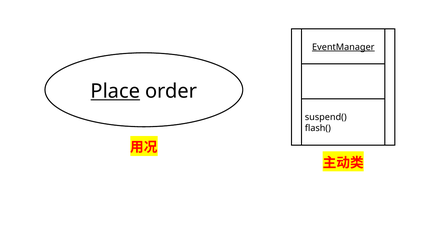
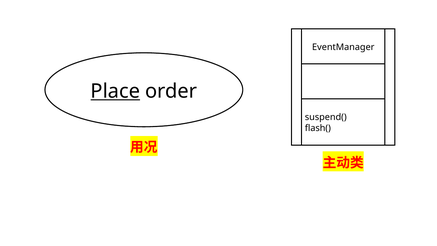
EventManager underline: present -> none (343, 47)
